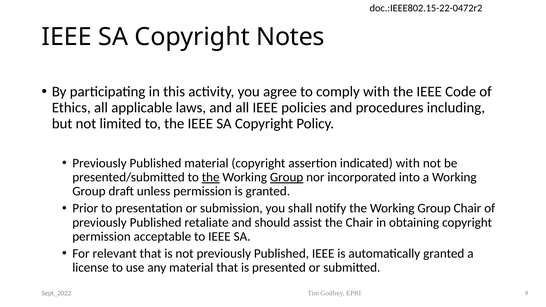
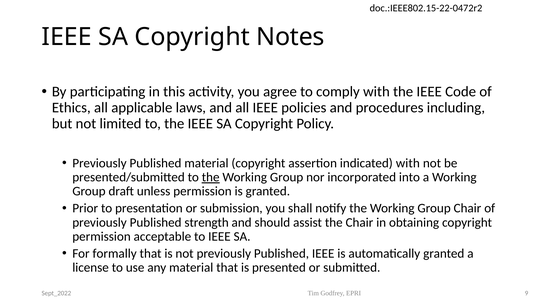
Group underline: present -> none (287, 177)
retaliate: retaliate -> strength (207, 222)
relevant: relevant -> formally (115, 254)
